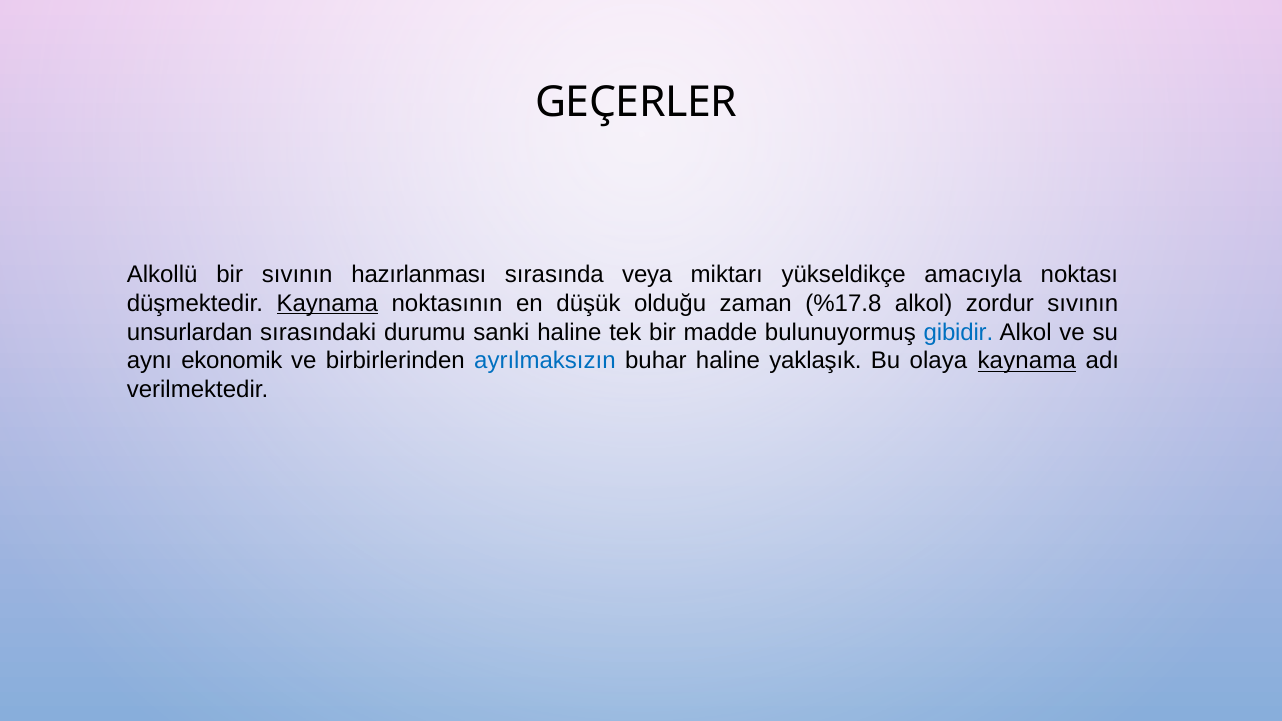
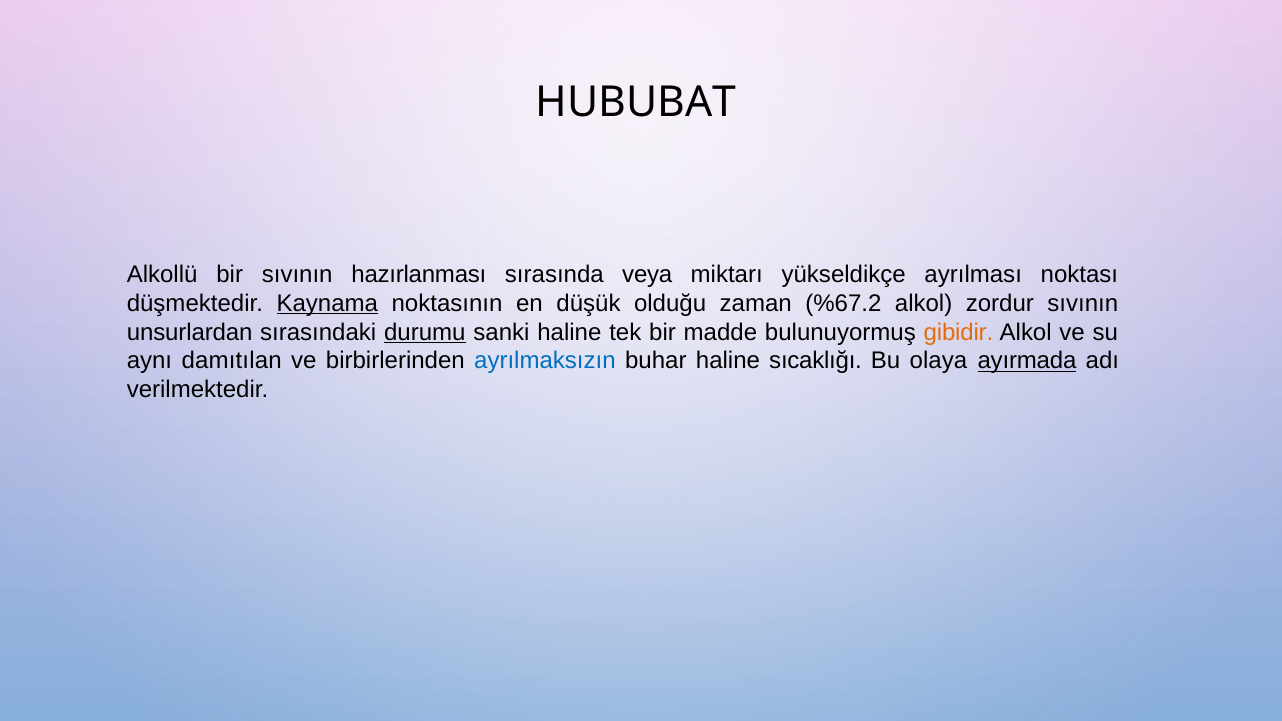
GEÇERLER: GEÇERLER -> HUBUBAT (636, 102)
amacıyla: amacıyla -> ayrılması (973, 275)
%17.8: %17.8 -> %67.2 (843, 303)
durumu underline: none -> present (425, 332)
gibidir colour: blue -> orange (958, 332)
ekonomik: ekonomik -> damıtılan (232, 361)
yaklaşık: yaklaşık -> sıcaklığı (816, 361)
olaya kaynama: kaynama -> ayırmada (1027, 361)
